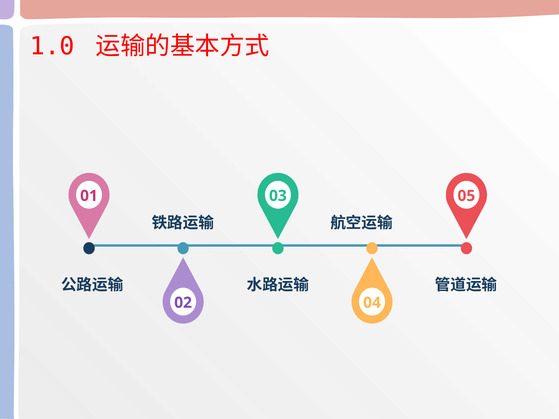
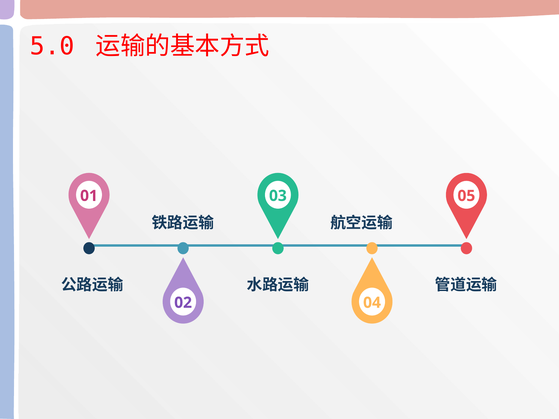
1.0: 1.0 -> 5.0 (52, 46)
